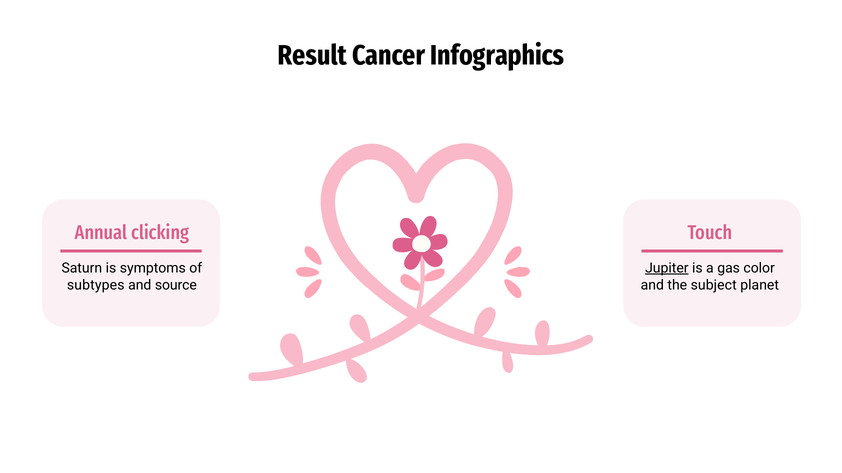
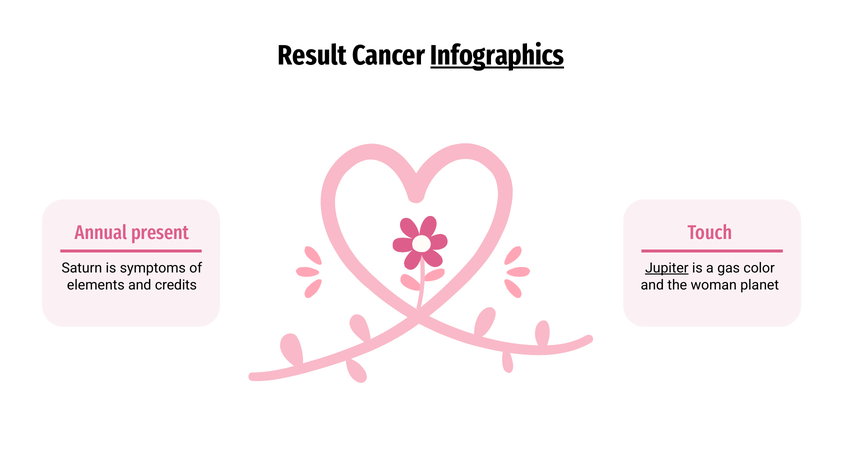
Infographics underline: none -> present (497, 56)
clicking: clicking -> present (160, 233)
subtypes: subtypes -> elements (96, 285)
source: source -> credits (176, 285)
subject: subject -> woman (714, 285)
